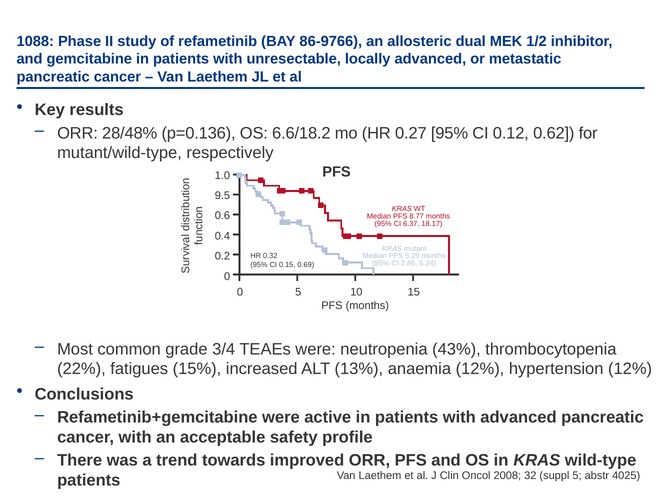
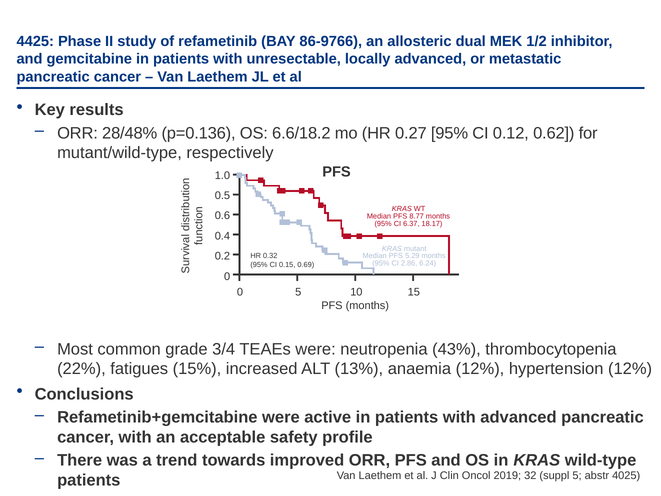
1088: 1088 -> 4425 (35, 41)
9.5: 9.5 -> 0.5 (222, 195)
2008: 2008 -> 2019 (507, 476)
